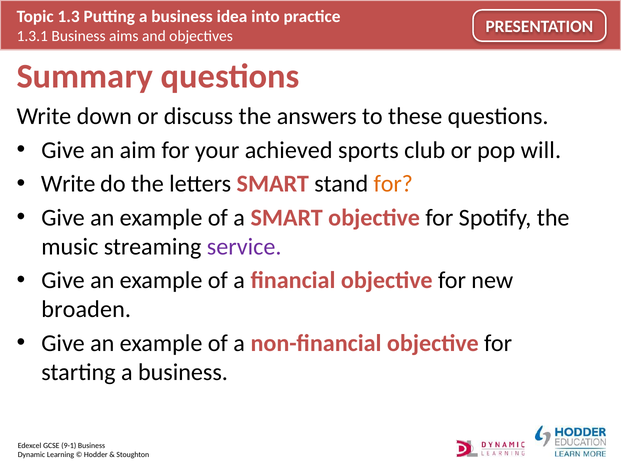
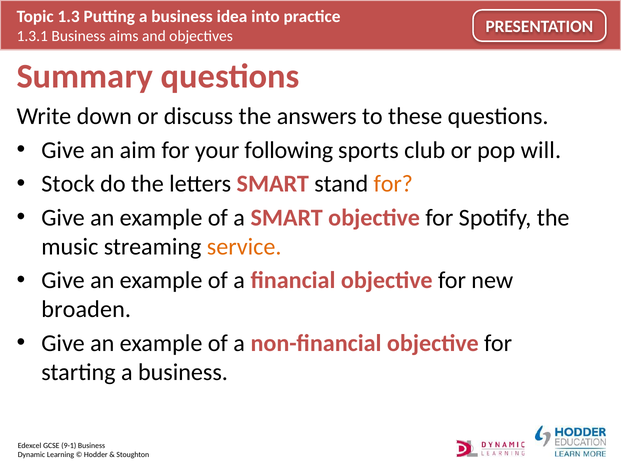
achieved: achieved -> following (289, 150)
Write: Write -> Stock (68, 184)
service colour: purple -> orange (244, 247)
